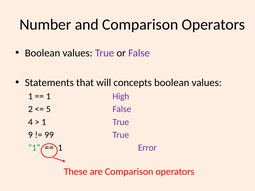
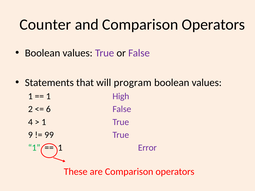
Number: Number -> Counter (45, 25)
concepts: concepts -> program (133, 83)
5: 5 -> 6 (48, 109)
